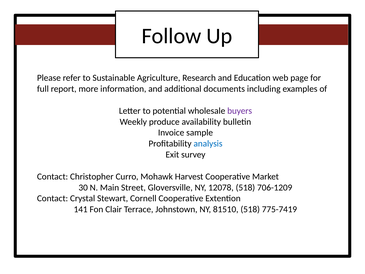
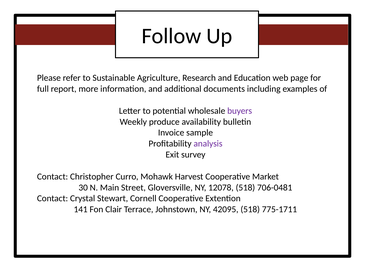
analysis colour: blue -> purple (208, 144)
706-1209: 706-1209 -> 706-0481 (275, 187)
81510: 81510 -> 42095 (226, 209)
775-7419: 775-7419 -> 775-1711 (279, 209)
